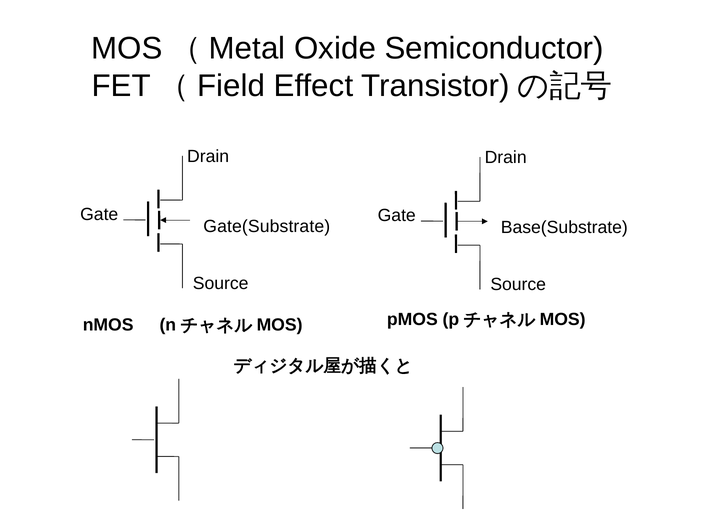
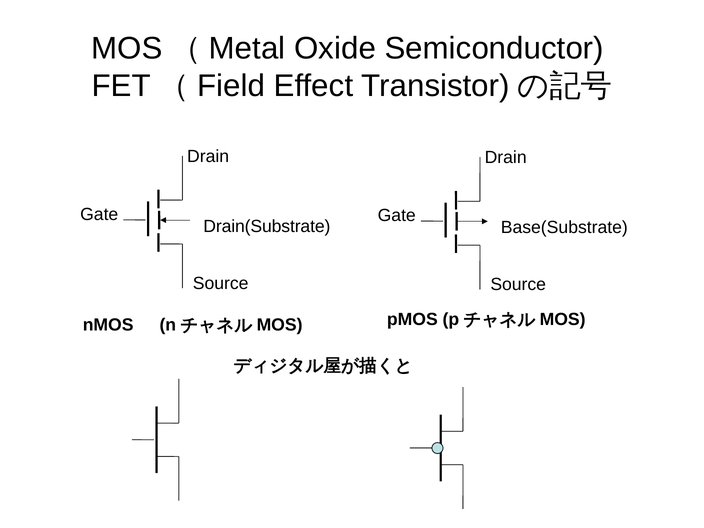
Gate(Substrate: Gate(Substrate -> Drain(Substrate (267, 226)
